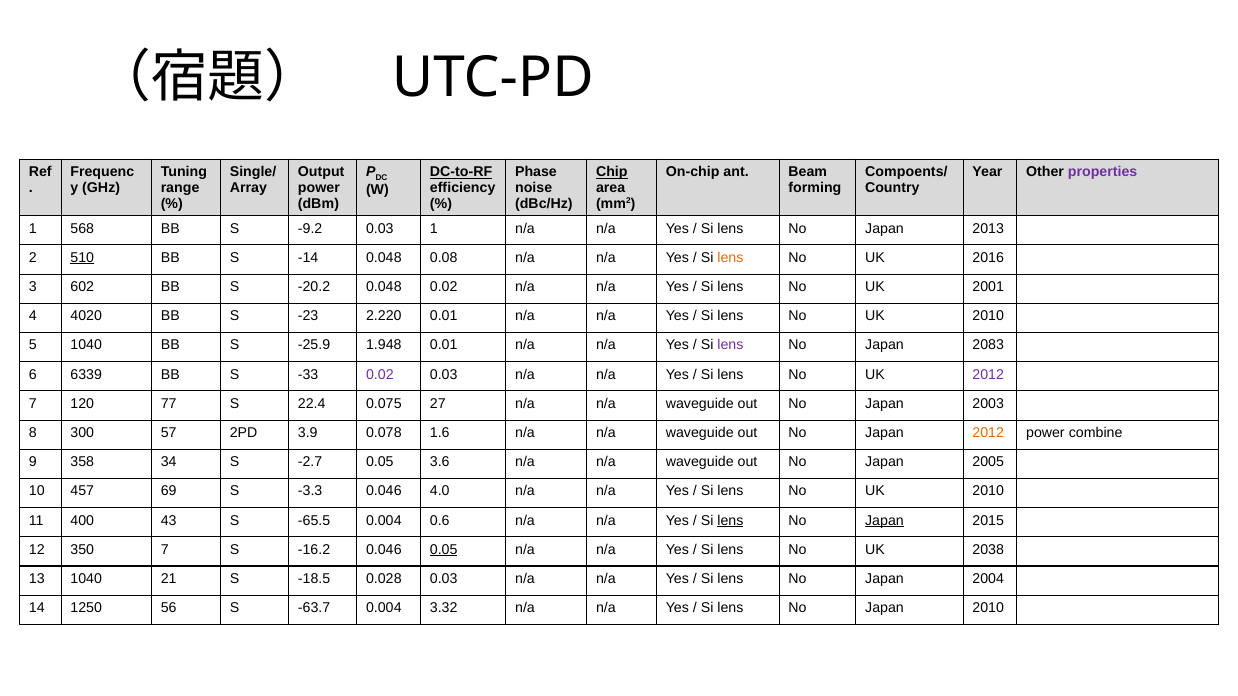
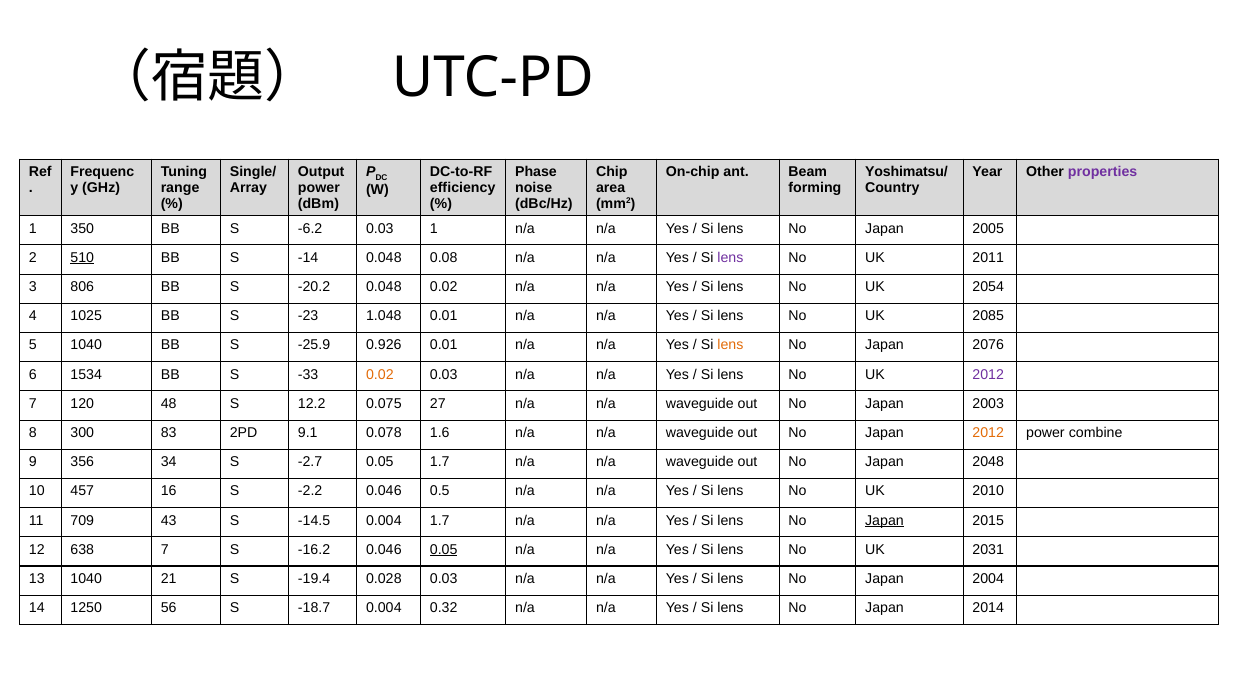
DC-to-RF underline: present -> none (461, 172)
Chip underline: present -> none (612, 172)
Compoents/: Compoents/ -> Yoshimatsu/ (907, 172)
568: 568 -> 350 (82, 229)
-9.2: -9.2 -> -6.2 (310, 229)
2013: 2013 -> 2005 (988, 229)
lens colour: orange -> purple (730, 258)
2016: 2016 -> 2011 (988, 258)
602: 602 -> 806 (82, 287)
2001: 2001 -> 2054 (988, 287)
4020: 4020 -> 1025 (86, 316)
2.220: 2.220 -> 1.048 (384, 316)
2010: 2010 -> 2085 (988, 316)
1.948: 1.948 -> 0.926 (384, 345)
lens colour: purple -> orange (730, 345)
2083: 2083 -> 2076 (988, 345)
6339: 6339 -> 1534 (86, 375)
0.02 colour: purple -> orange (380, 375)
77: 77 -> 48 (169, 404)
22.4: 22.4 -> 12.2 (312, 404)
57: 57 -> 83 (169, 433)
3.9: 3.9 -> 9.1 (308, 433)
358: 358 -> 356 (82, 462)
0.05 3.6: 3.6 -> 1.7 (440, 462)
2005: 2005 -> 2048 (988, 462)
69: 69 -> 16 (169, 492)
-3.3: -3.3 -> -2.2 (310, 492)
4.0: 4.0 -> 0.5 (440, 492)
400: 400 -> 709 (82, 521)
-65.5: -65.5 -> -14.5 (314, 521)
0.004 0.6: 0.6 -> 1.7 (440, 521)
lens underline: present -> none (730, 521)
350: 350 -> 638 (82, 550)
2038: 2038 -> 2031 (988, 550)
-18.5: -18.5 -> -19.4 (314, 579)
-63.7: -63.7 -> -18.7 (314, 608)
3.32: 3.32 -> 0.32 (444, 608)
Japan 2010: 2010 -> 2014 (988, 608)
